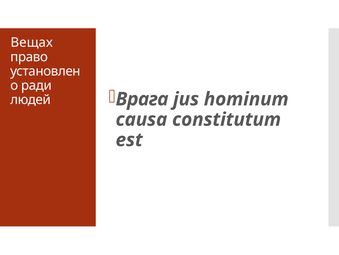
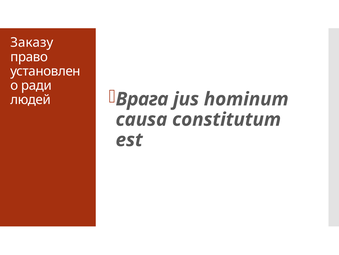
Вещах: Вещах -> Заказу (32, 42)
